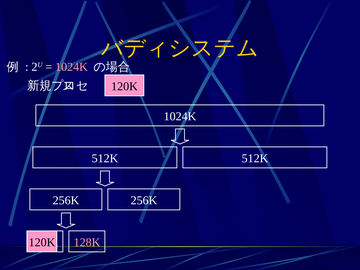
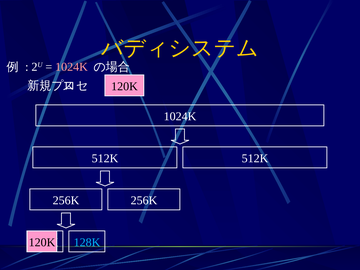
128K colour: pink -> light blue (87, 242)
